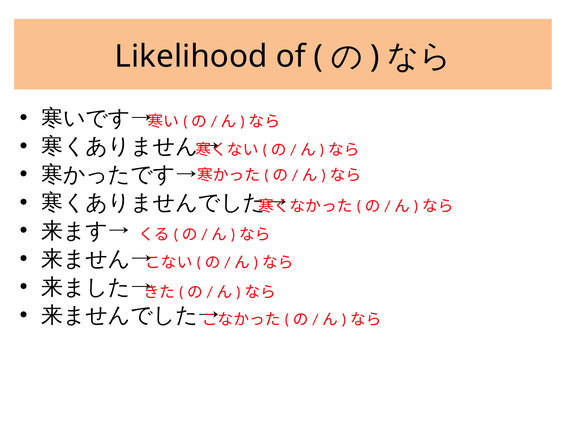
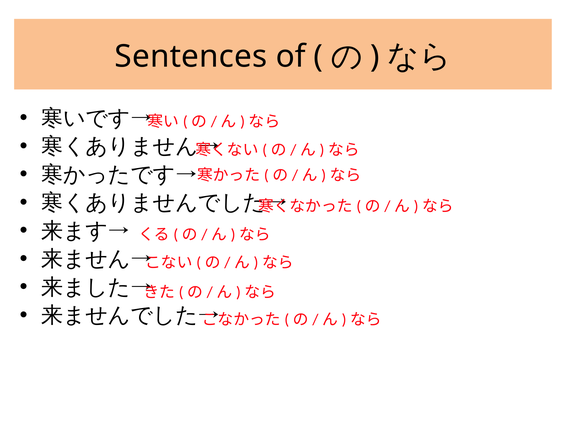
Likelihood: Likelihood -> Sentences (191, 56)
